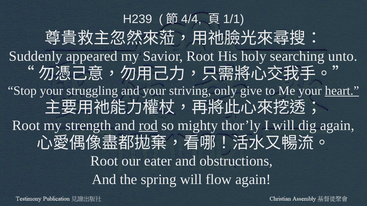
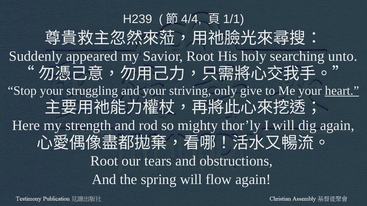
Root: Root -> Here (26, 126)
rod underline: present -> none (148, 126)
eater: eater -> tears (158, 161)
